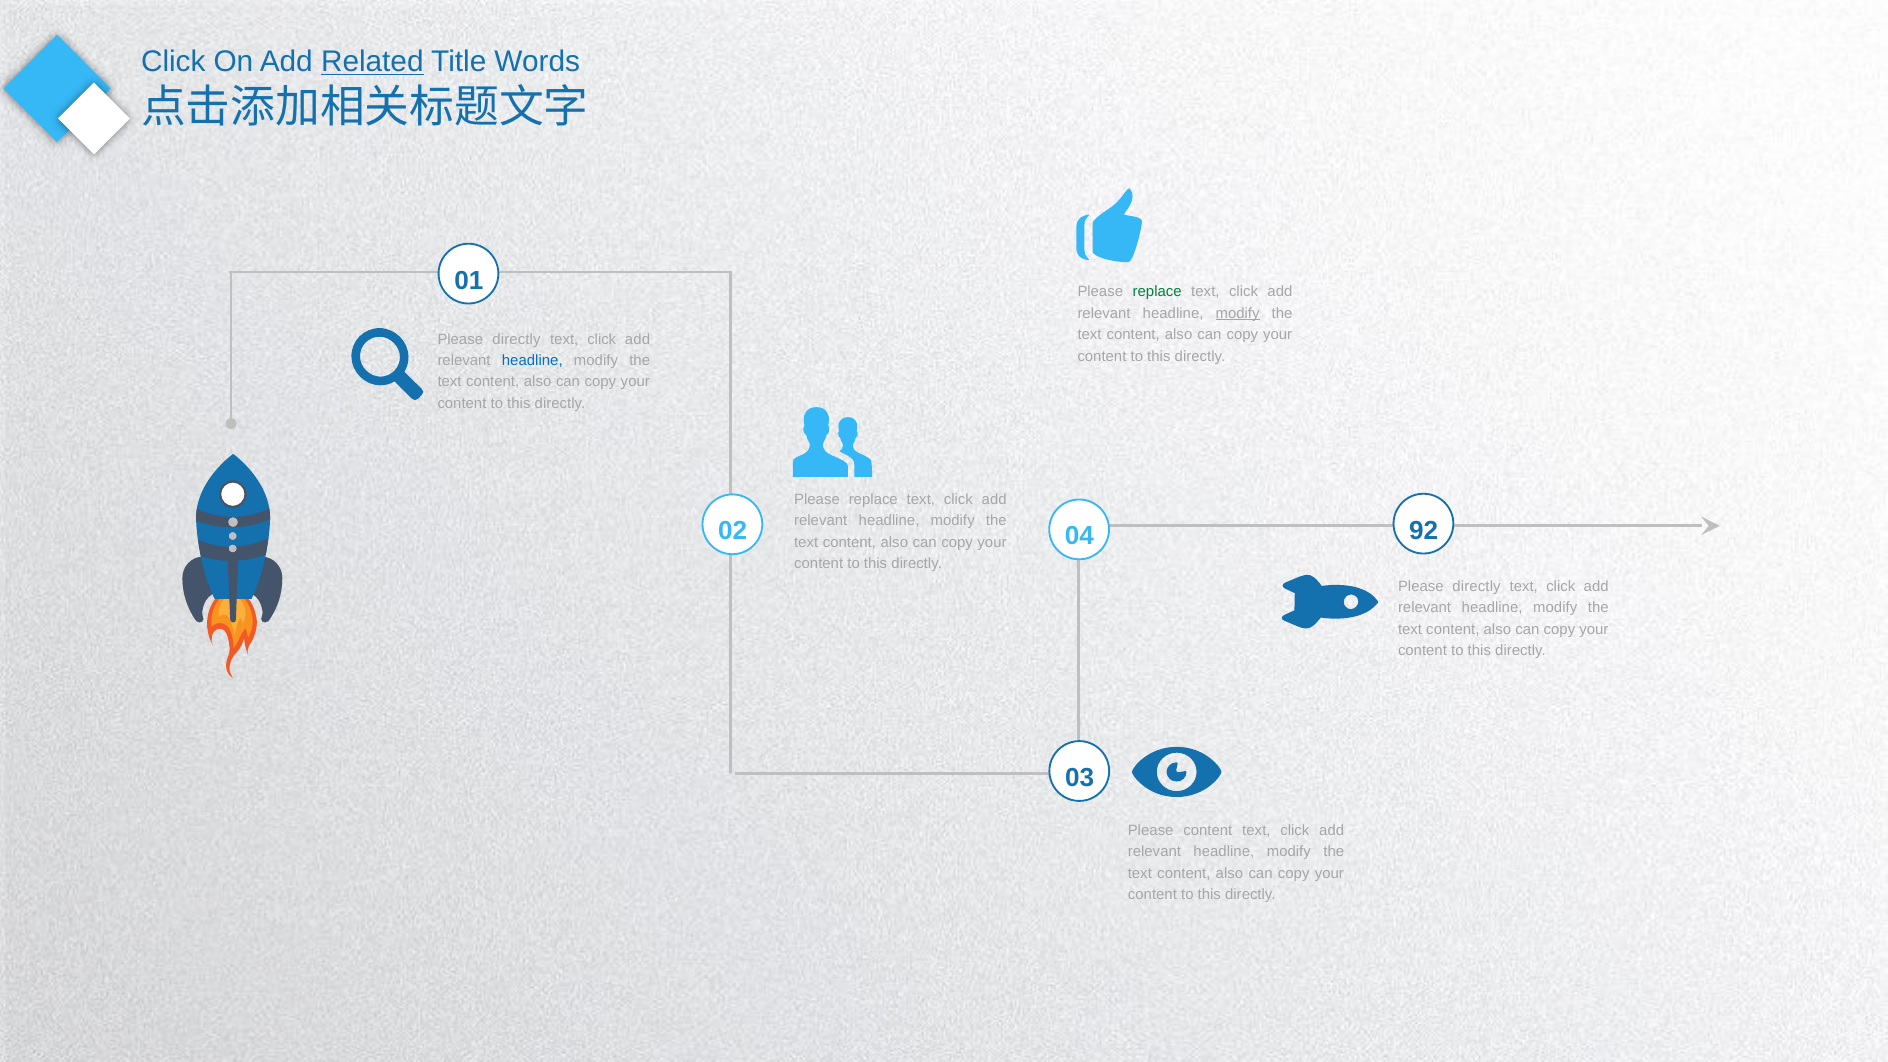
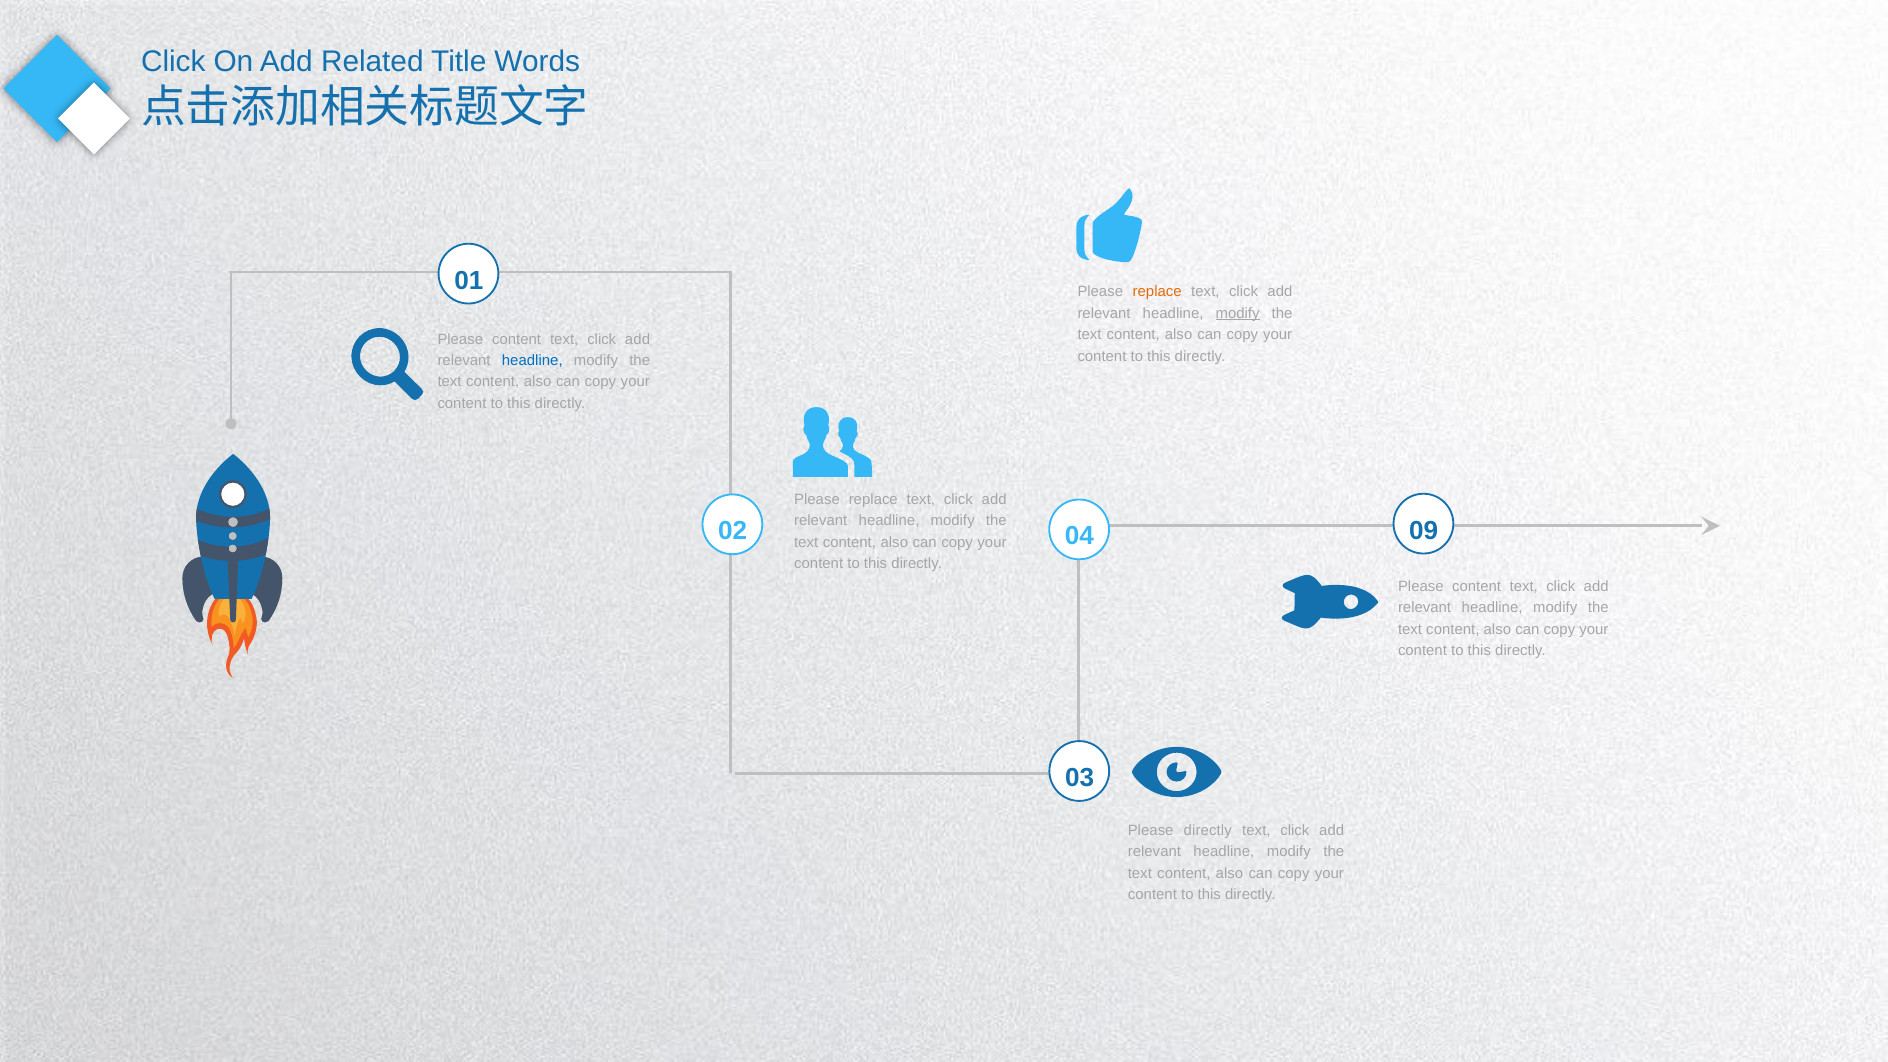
Related underline: present -> none (372, 62)
replace colour: green -> orange (1157, 292)
directly: directly -> content (517, 339)
92: 92 -> 09 (1424, 530)
directly: directly -> content (1477, 586)
Please content: content -> directly (1208, 831)
